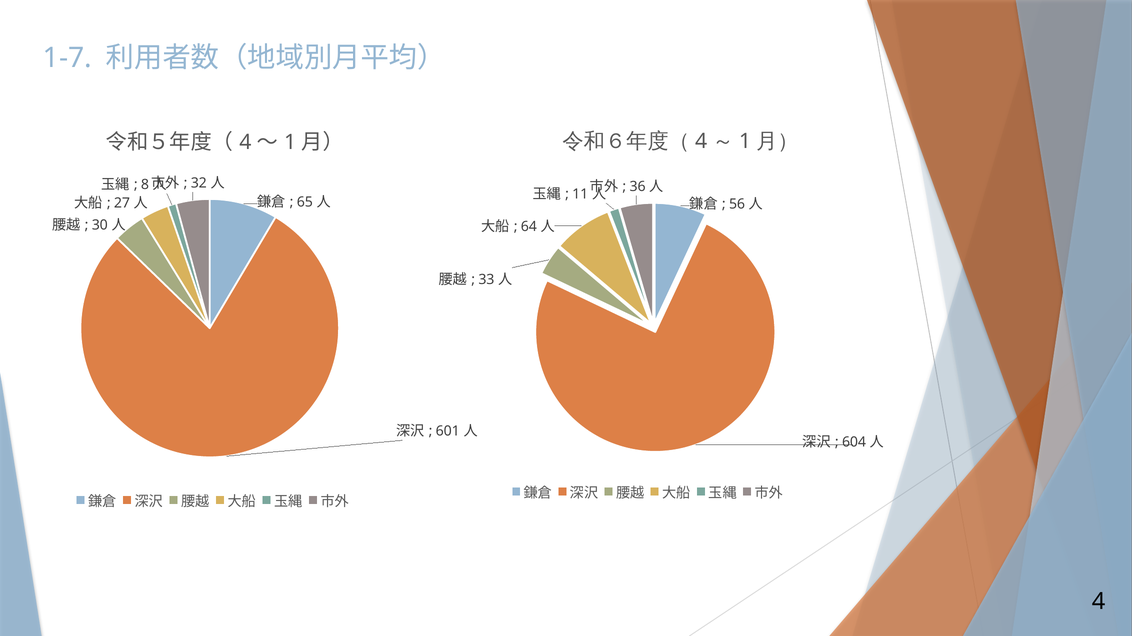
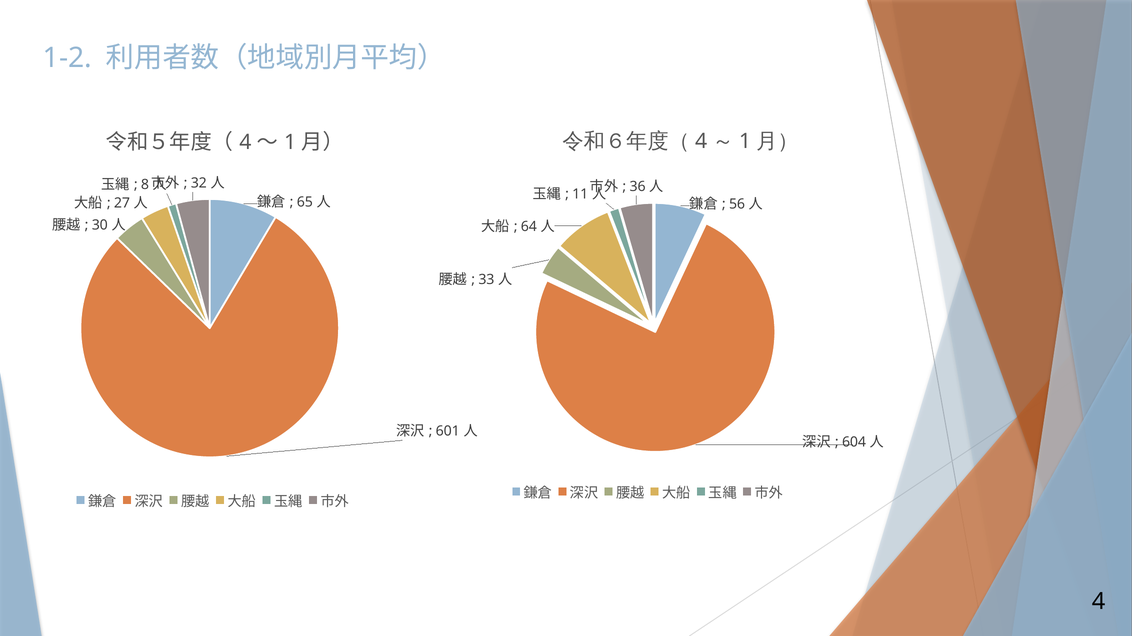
1-7: 1-7 -> 1-2 (67, 58)
